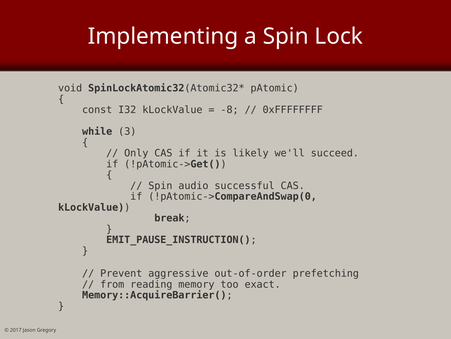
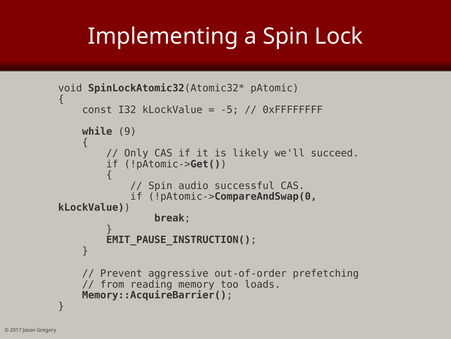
-8: -8 -> -5 (230, 110)
3: 3 -> 9 (127, 131)
exact: exact -> loads (263, 284)
